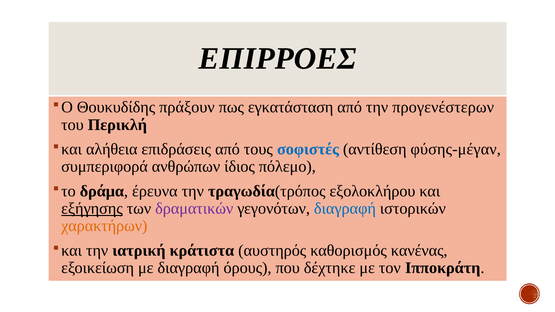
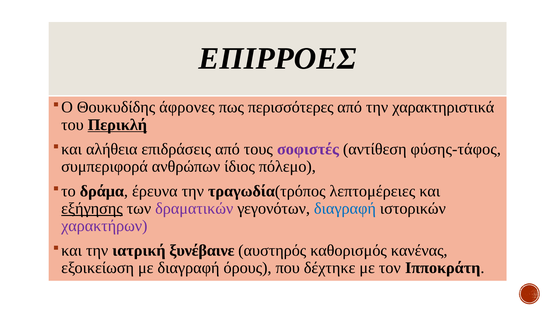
πράξουν: πράξουν -> άφρονες (187, 107)
εγκατάσταση: εγκατάσταση -> περισσότερες (291, 107)
προγενέστερων: προγενέστερων -> χαρακτηριστικά (443, 107)
Περικλή underline: none -> present (117, 125)
σοφιστές colour: blue -> purple (308, 149)
φύσης-μέγαν: φύσης-μέγαν -> φύσης-τάφος (456, 149)
εξολοκλήρου: εξολοκλήρου -> λεπτομέρειες (372, 191)
χαρακτήρων colour: orange -> purple (104, 226)
κράτιστα: κράτιστα -> ξυνέβαινε (202, 251)
